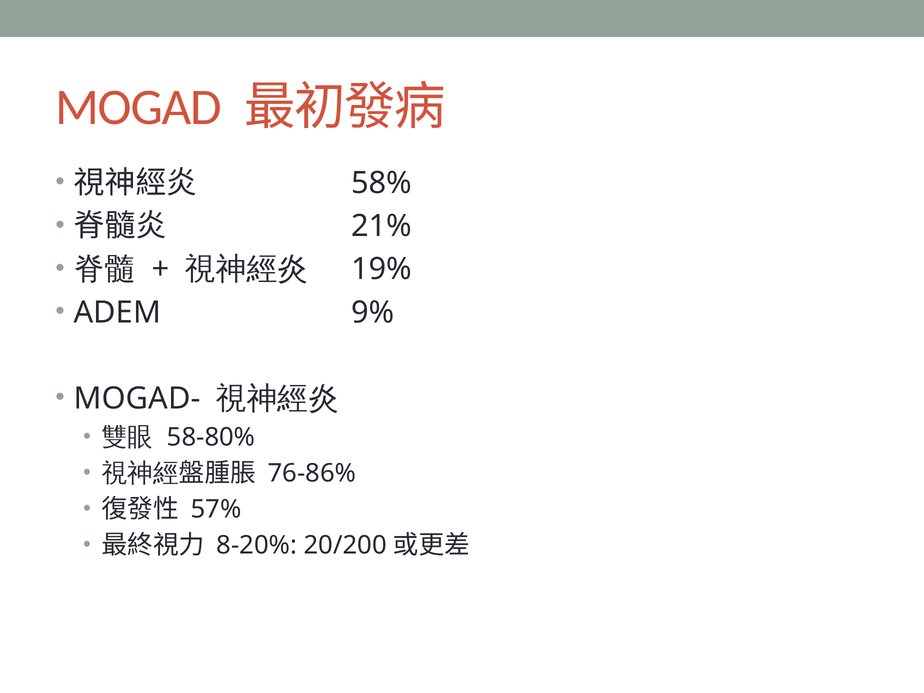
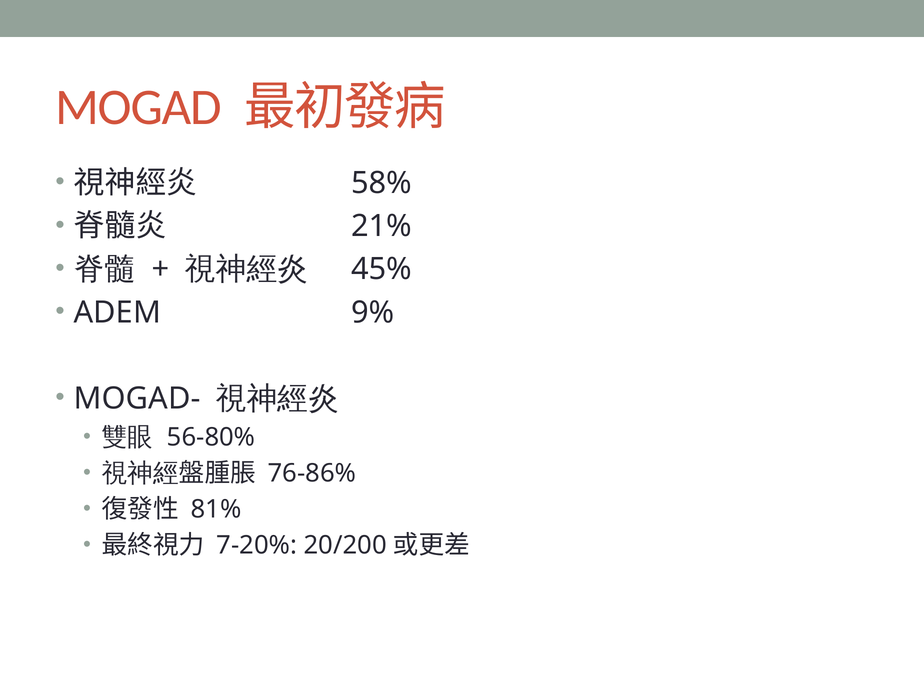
19%: 19% -> 45% (381, 269)
58-80%: 58-80% -> 56-80% (211, 437)
57%: 57% -> 81% (216, 509)
8-20%: 8-20% -> 7-20% (257, 545)
